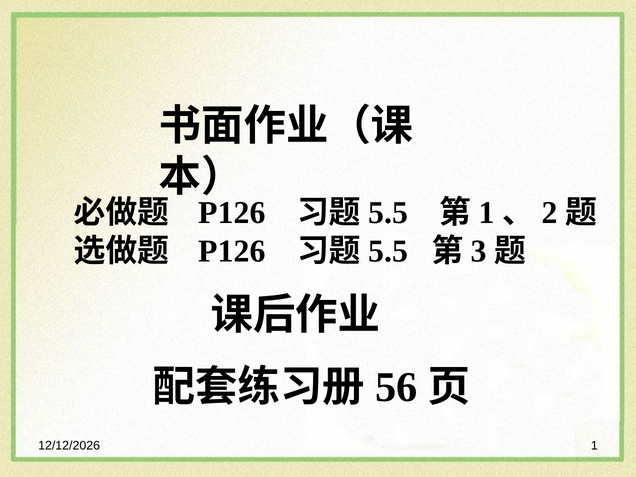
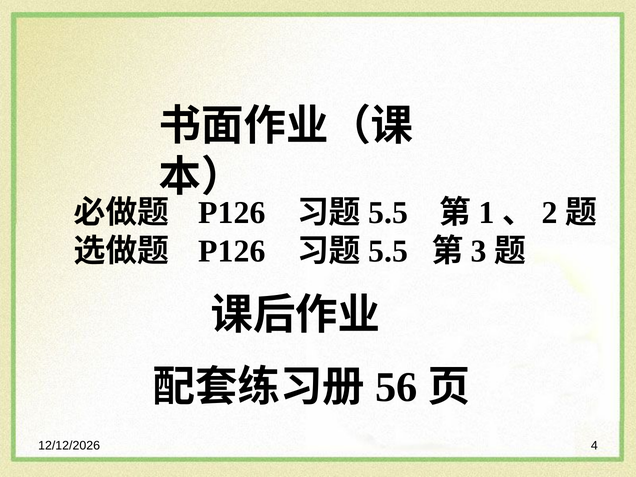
1: 1 -> 4 (594, 446)
